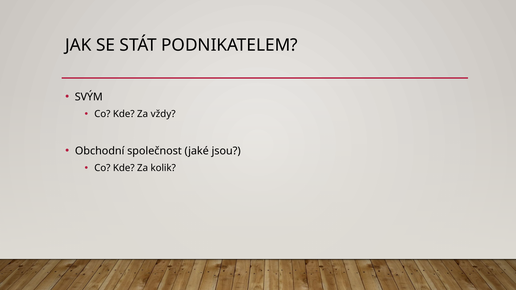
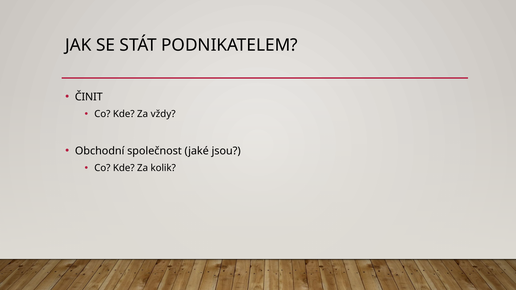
SVÝM: SVÝM -> ČINIT (89, 97)
